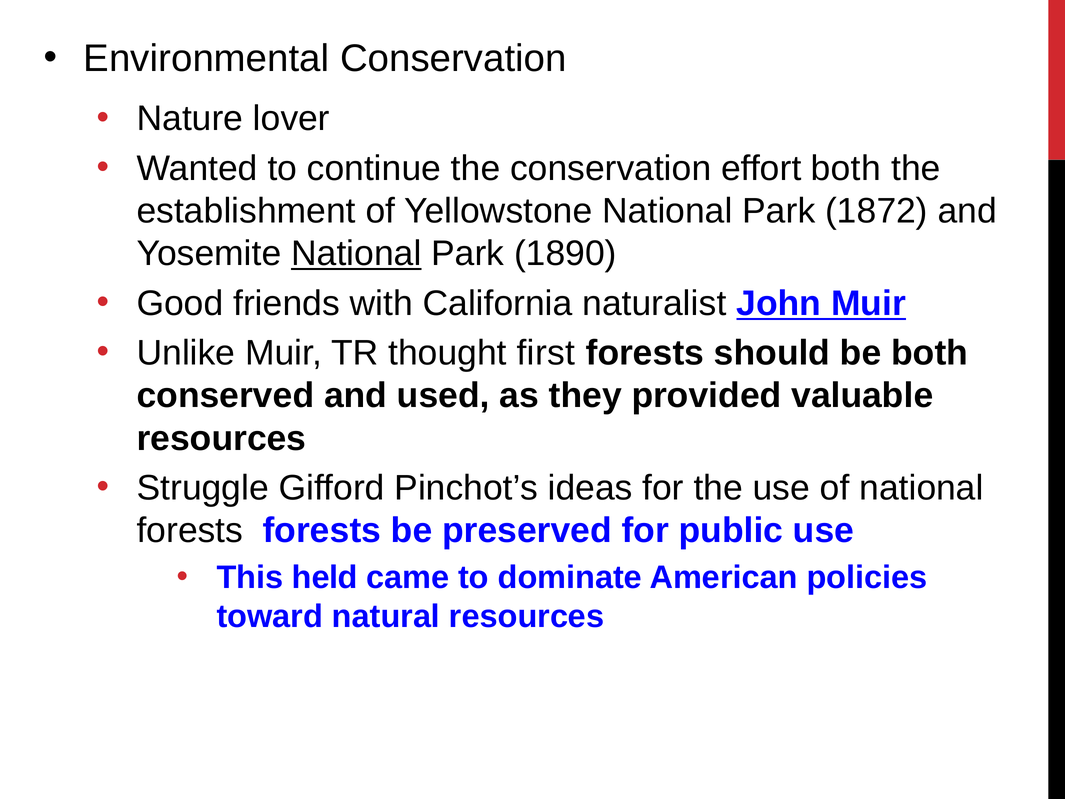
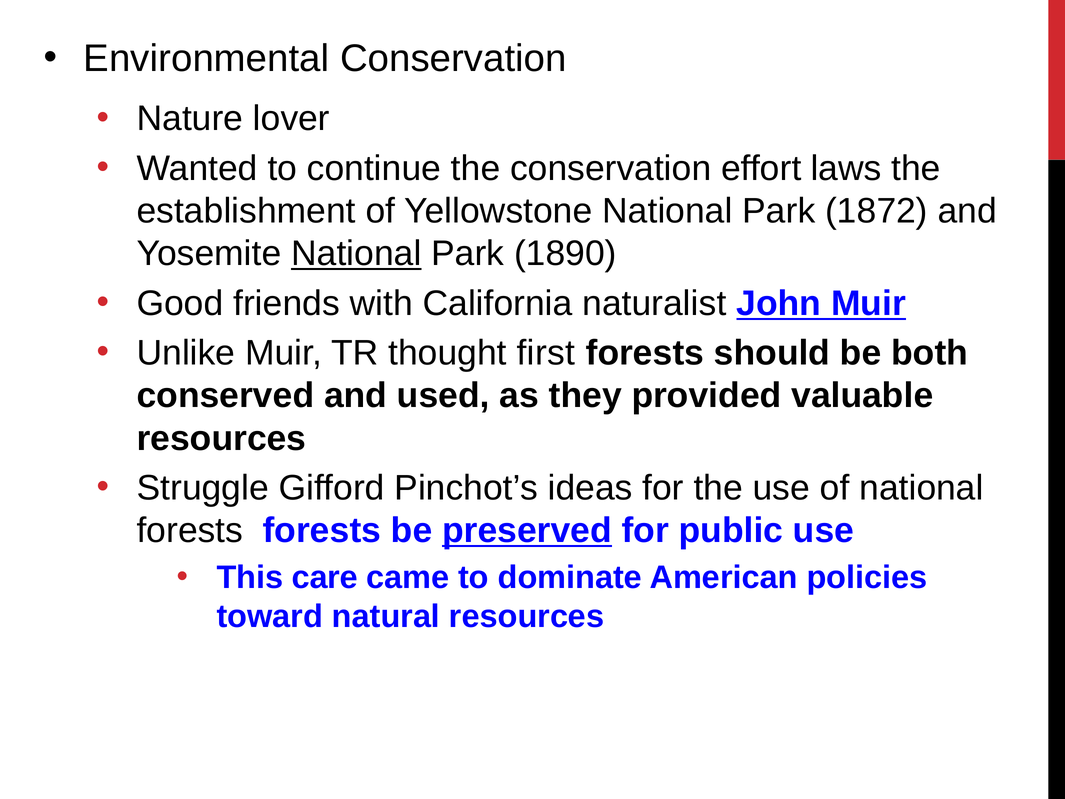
effort both: both -> laws (846, 168)
preserved underline: none -> present (527, 530)
held: held -> care (325, 578)
